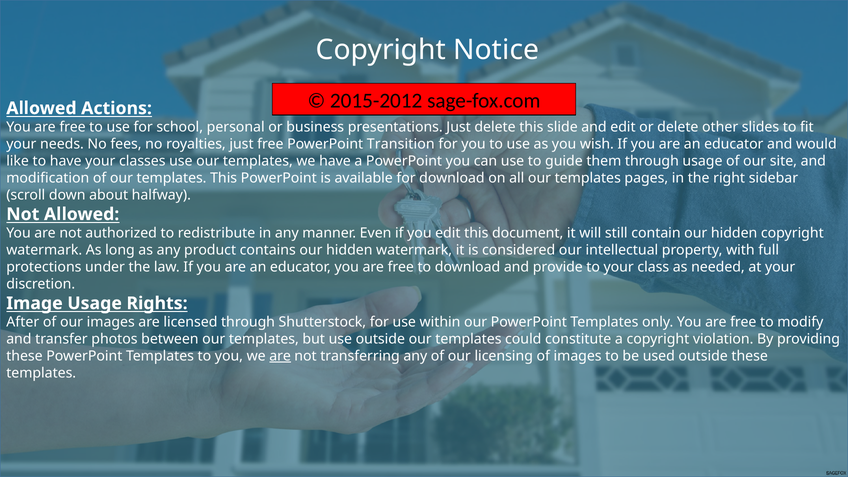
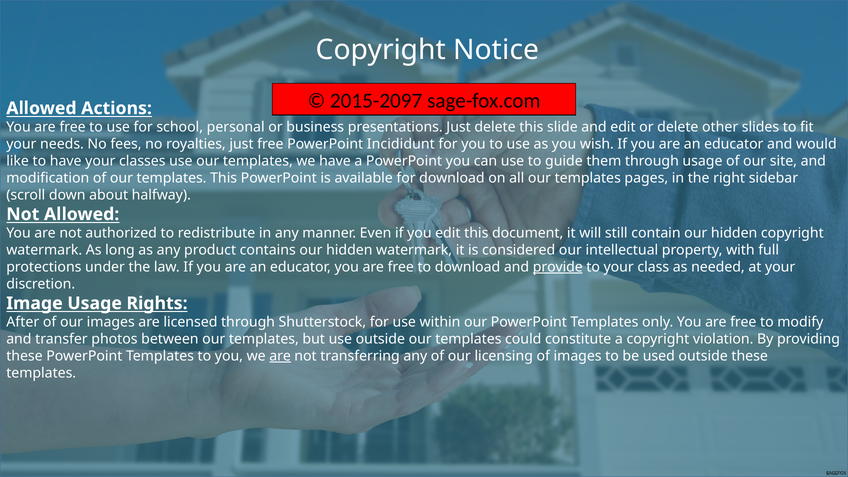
2015-2012: 2015-2012 -> 2015-2097 (376, 101)
Transition: Transition -> Incididunt (401, 144)
provide underline: none -> present (558, 267)
